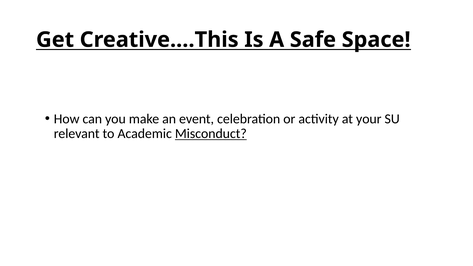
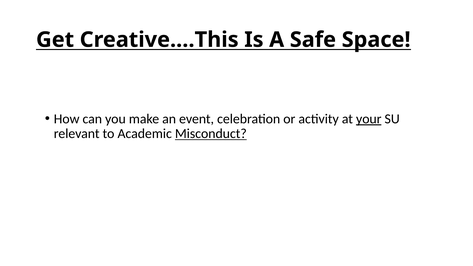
your underline: none -> present (369, 119)
